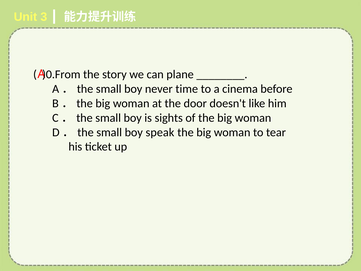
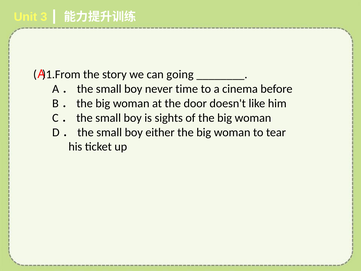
)0.From: )0.From -> )1.From (61, 74)
plane: plane -> going (180, 74)
speak: speak -> either (160, 132)
